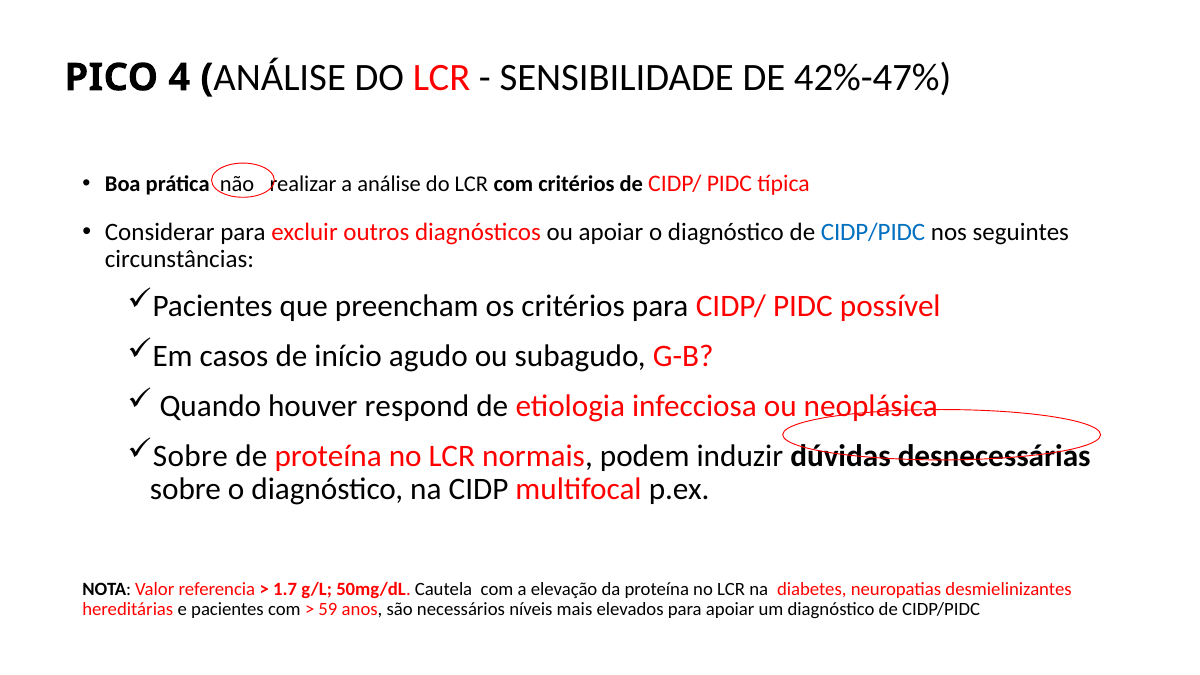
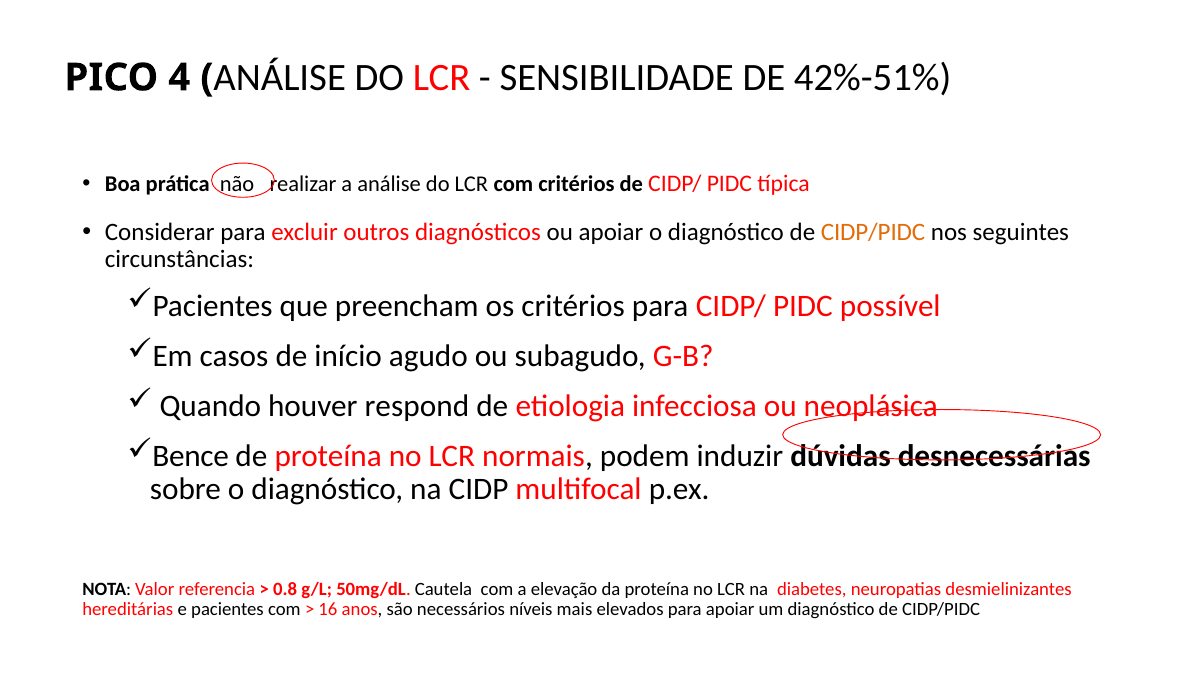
42%-47%: 42%-47% -> 42%-51% (873, 78)
CIDP/PIDC colour: blue -> orange (873, 232)
Sobre: Sobre -> Bence (191, 456)
1.7: 1.7 -> 0.8 (285, 589)
59: 59 -> 16 (328, 609)
